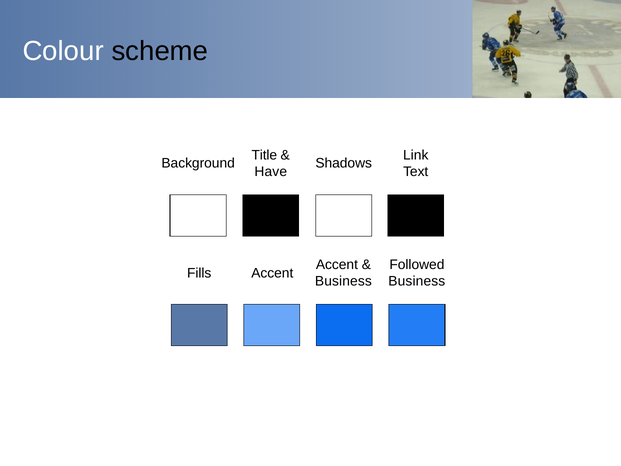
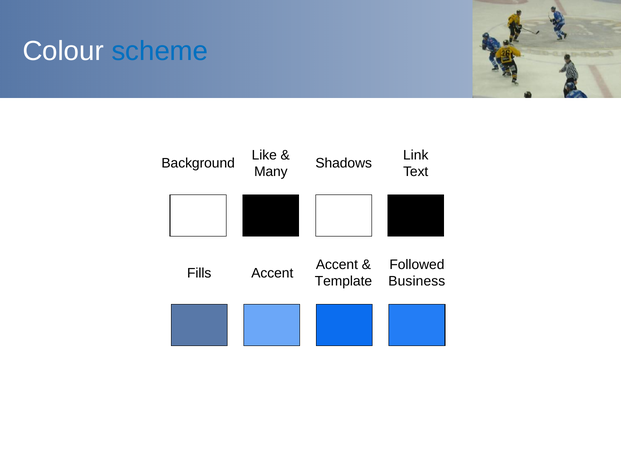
scheme colour: black -> blue (160, 51)
Title: Title -> Like (264, 155)
Have: Have -> Many (271, 172)
Business: Business -> Template (343, 281)
